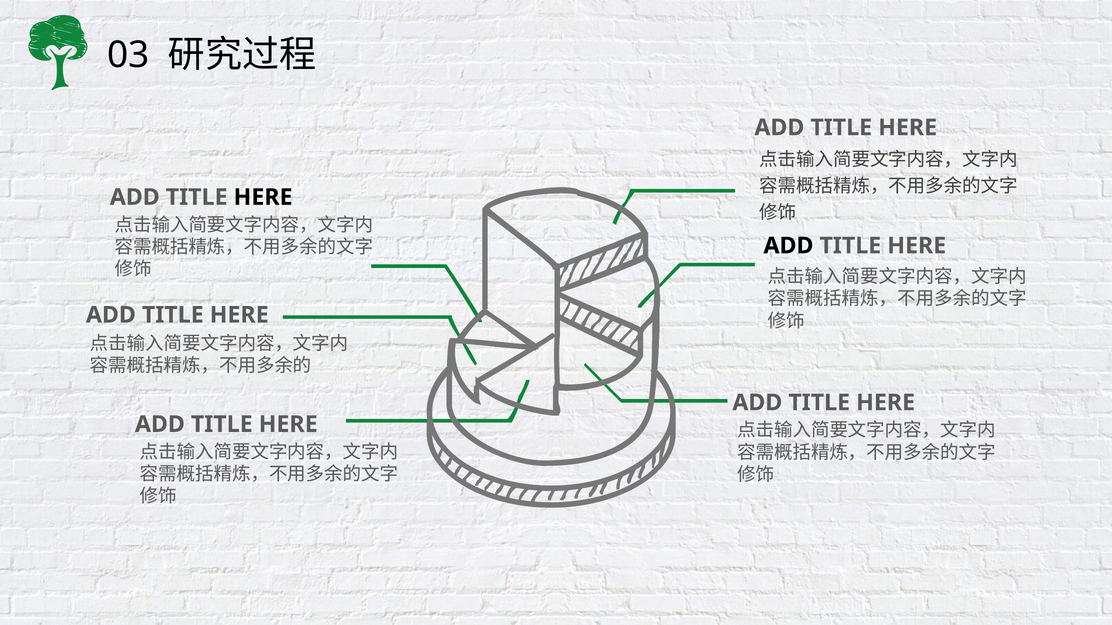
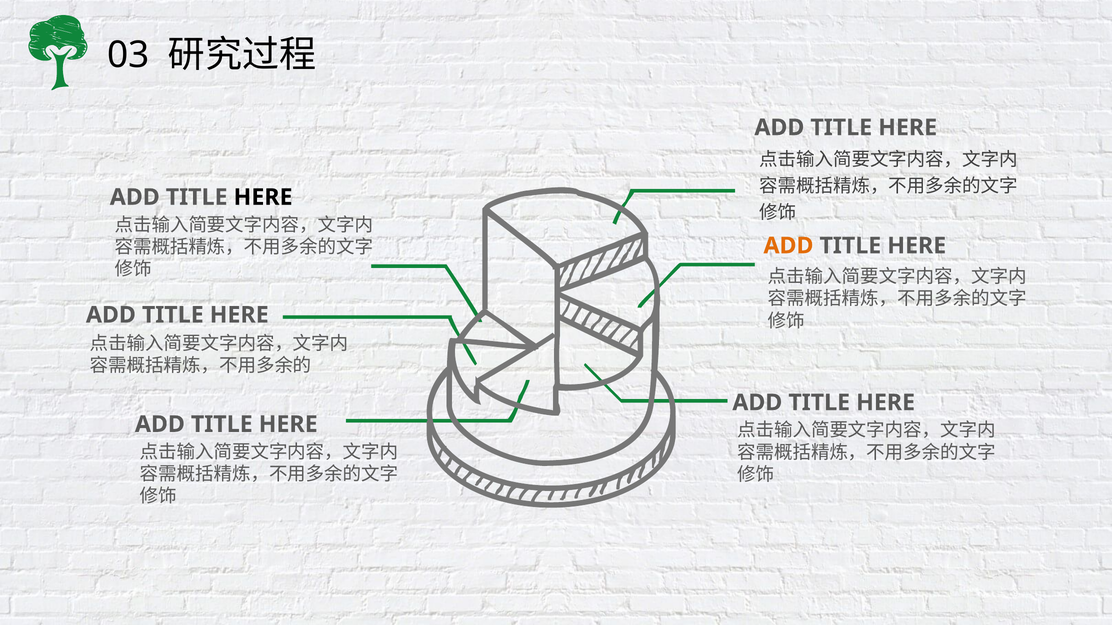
ADD colour: black -> orange (788, 246)
